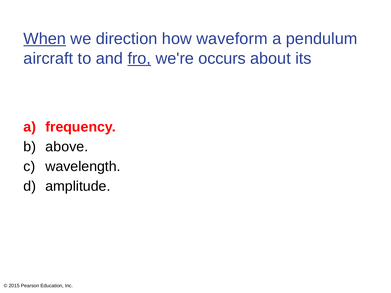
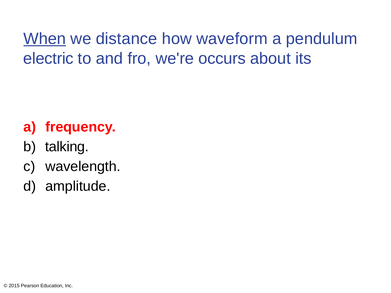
direction: direction -> distance (127, 39)
aircraft: aircraft -> electric (48, 58)
fro underline: present -> none (139, 58)
above: above -> talking (67, 147)
